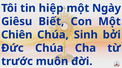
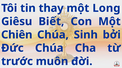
hiệp: hiệp -> thay (51, 8)
Ngày: Ngày -> Long (106, 8)
